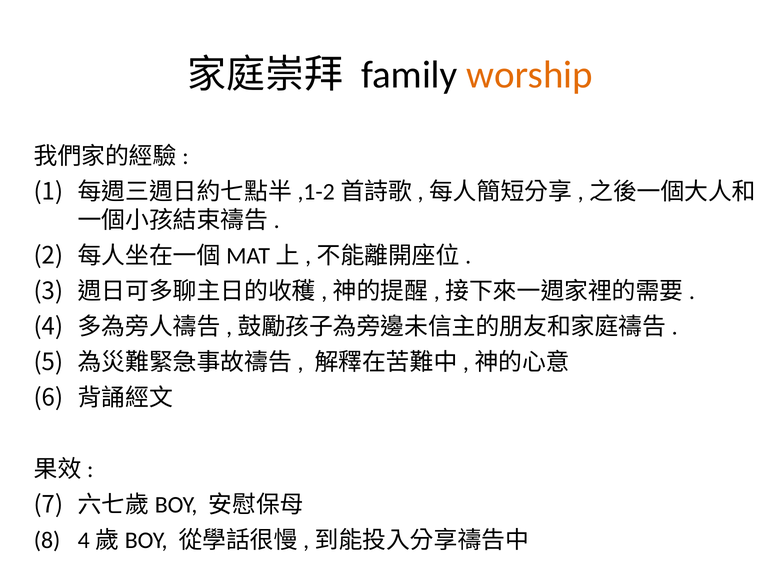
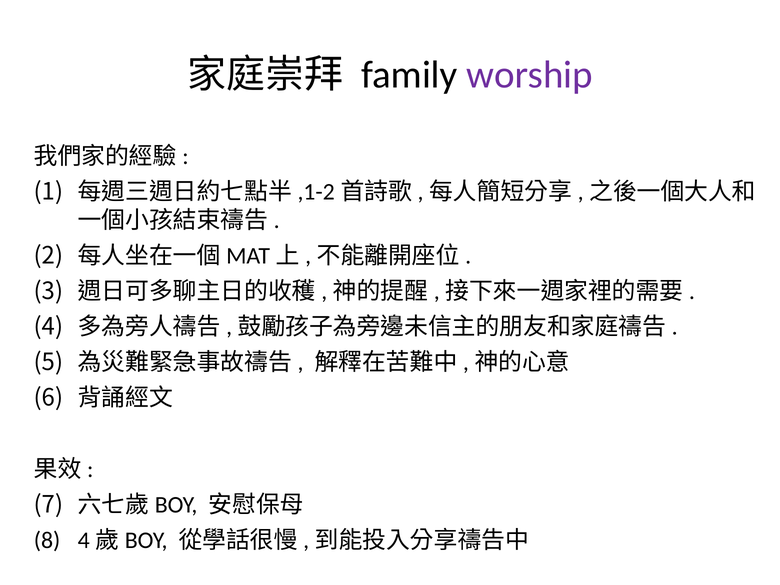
worship colour: orange -> purple (530, 75)
